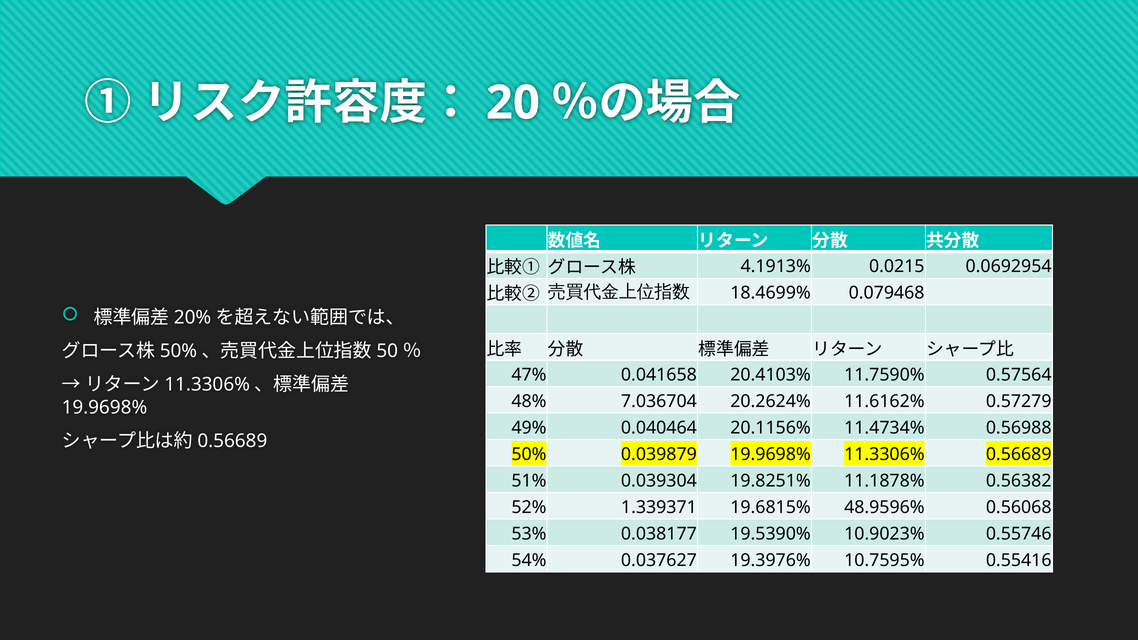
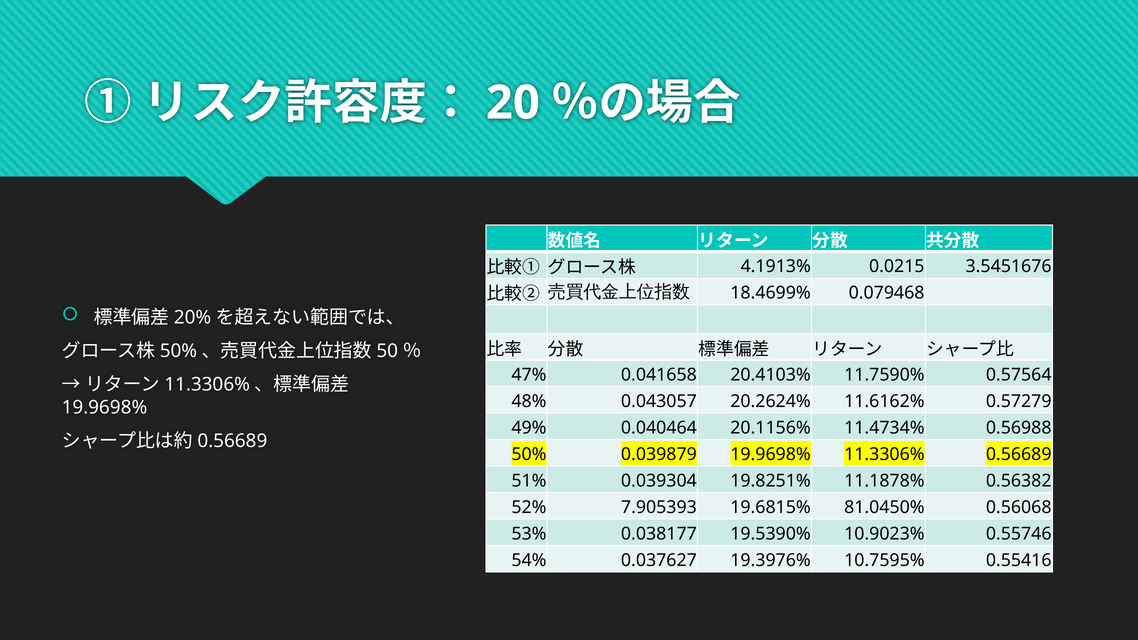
0.0692954: 0.0692954 -> 3.5451676 (1009, 266)
7.036704: 7.036704 -> 0.043057 (659, 401)
1.339371: 1.339371 -> 7.905393 (659, 507)
48.9596%: 48.9596% -> 81.0450% (884, 507)
